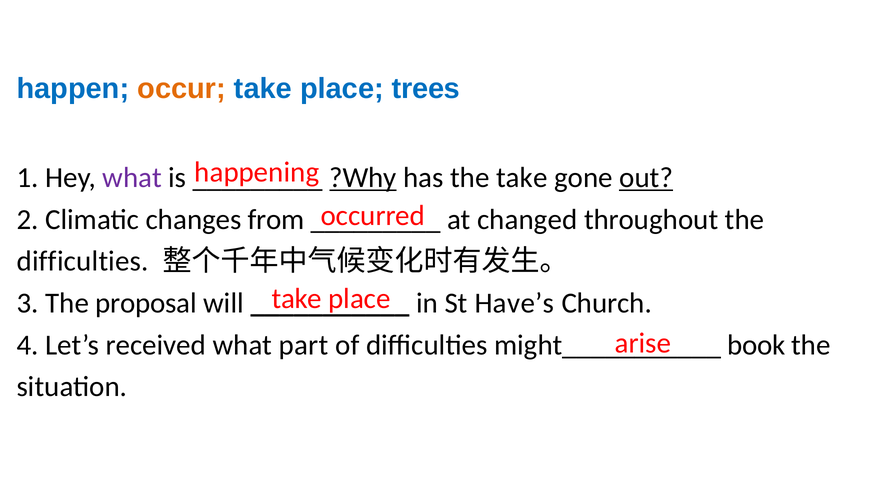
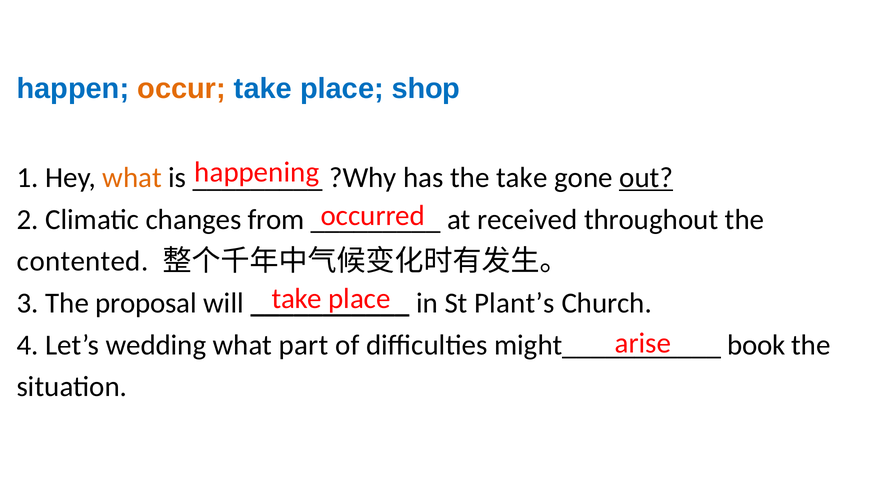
trees: trees -> shop (426, 89)
what colour: purple -> orange (132, 177)
?Why underline: present -> none (363, 177)
changed: changed -> received (527, 219)
difficulties: difficulties -> contented (83, 261)
Have’s: Have’s -> Plant’s (514, 303)
received: received -> wedding (156, 345)
